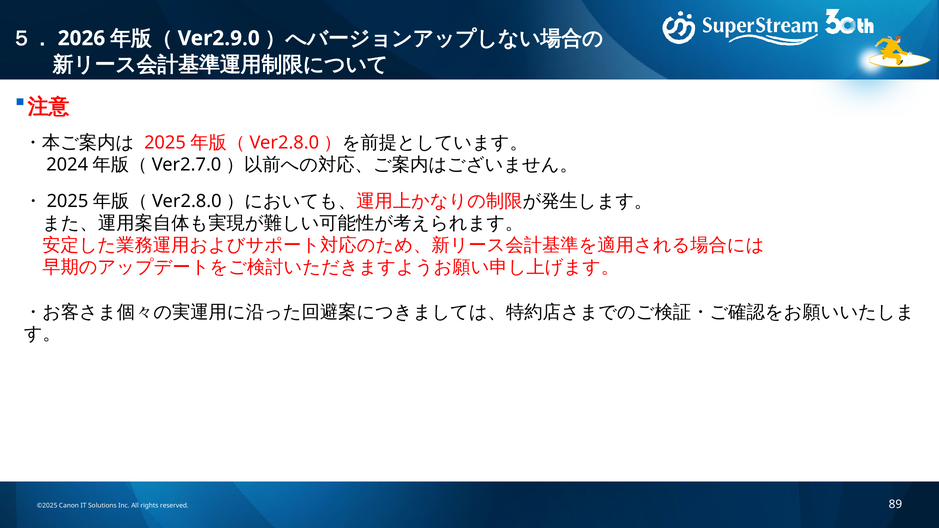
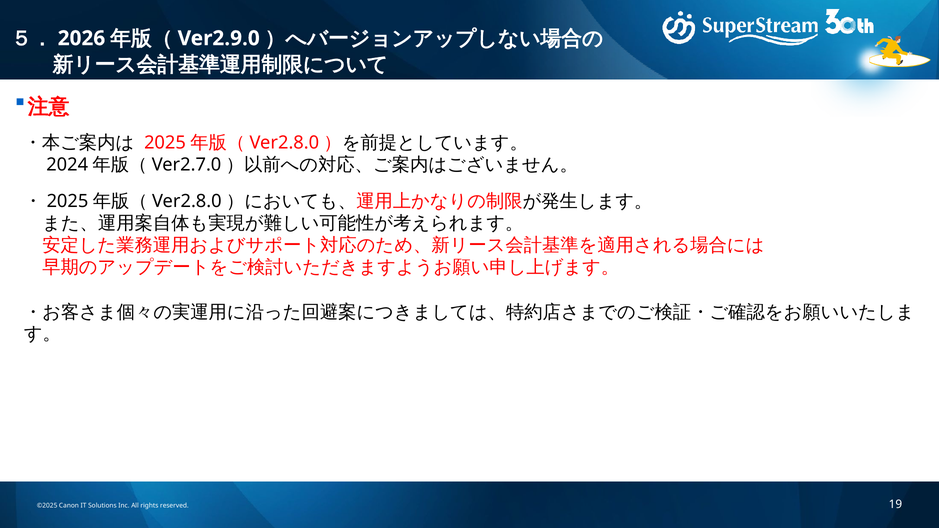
89: 89 -> 19 (895, 505)
